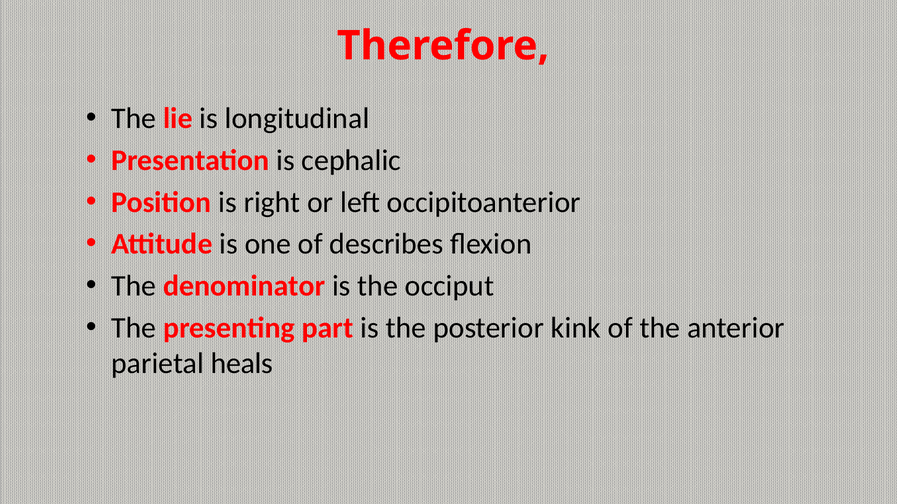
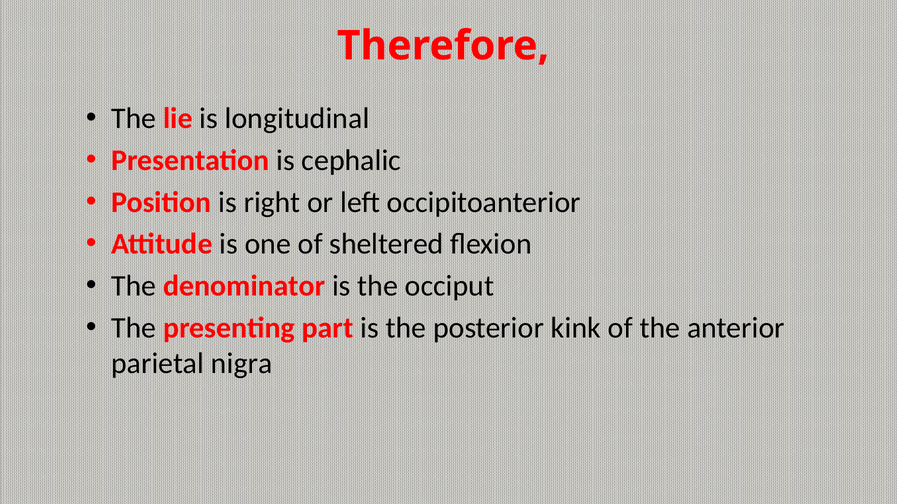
describes: describes -> sheltered (386, 244)
heals: heals -> nigra (242, 364)
